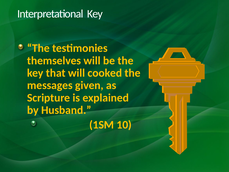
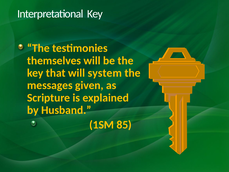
cooked: cooked -> system (105, 73)
10: 10 -> 85 (124, 125)
